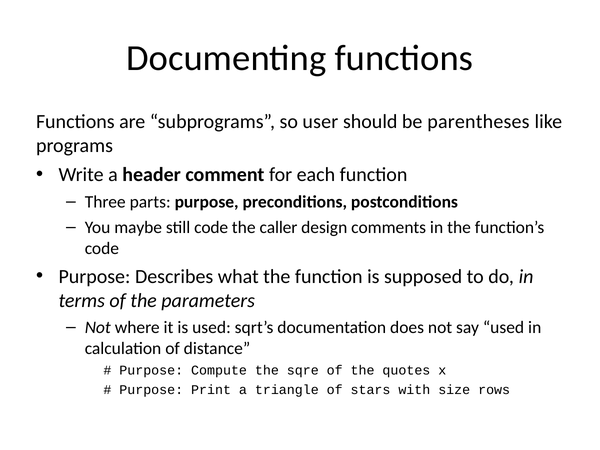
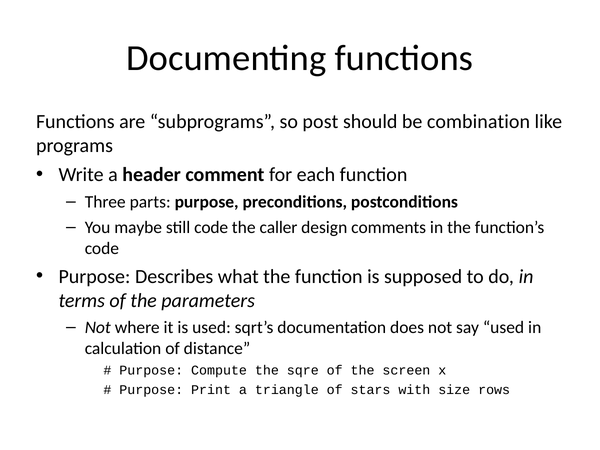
user: user -> post (320, 121)
parentheses: parentheses -> combination (479, 121)
quotes: quotes -> screen (406, 370)
